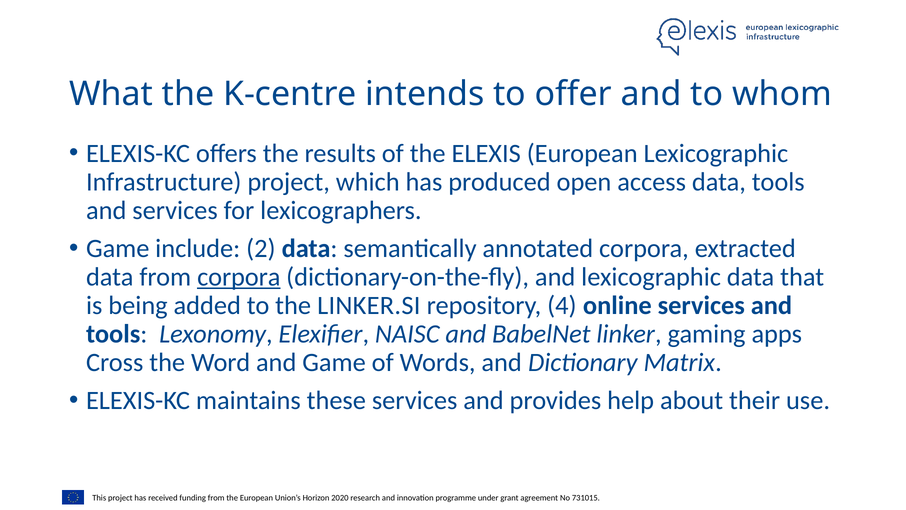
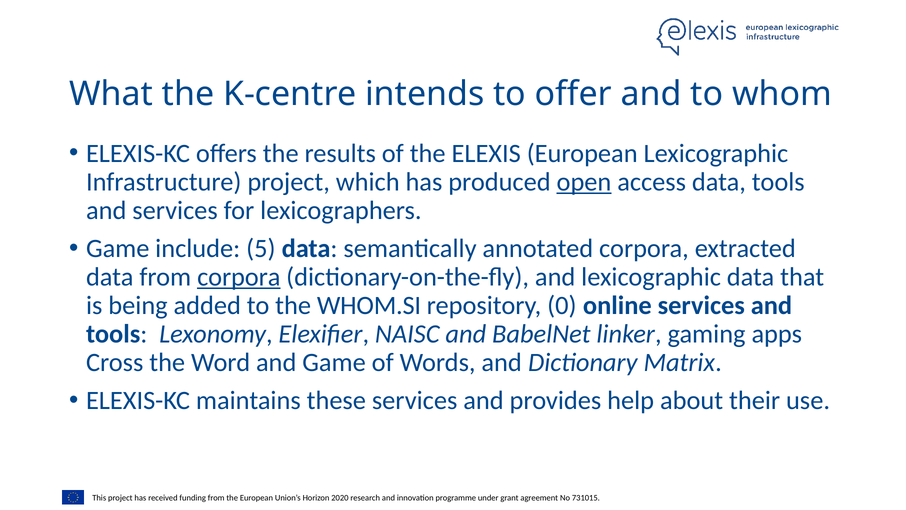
open underline: none -> present (584, 182)
2: 2 -> 5 (261, 248)
LINKER.SI: LINKER.SI -> WHOM.SI (369, 305)
4: 4 -> 0 (562, 305)
